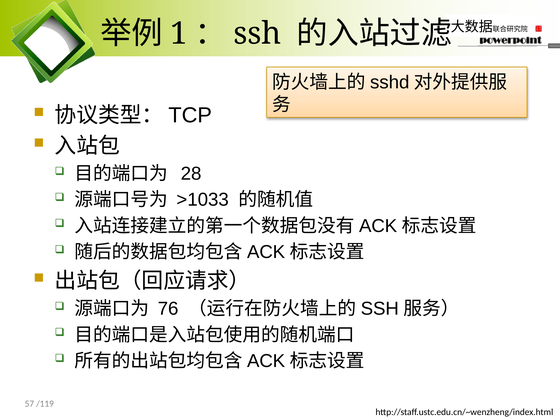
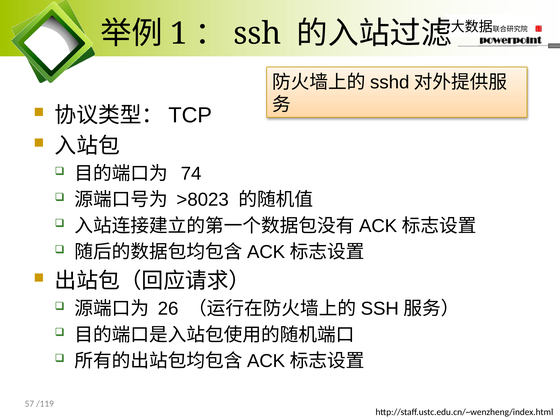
28: 28 -> 74 (191, 174)
>1033: >1033 -> >8023 (203, 200)
76: 76 -> 26 (168, 309)
